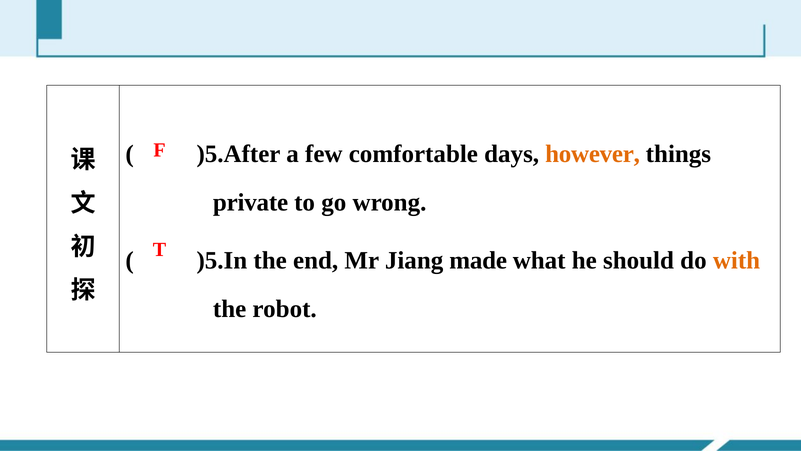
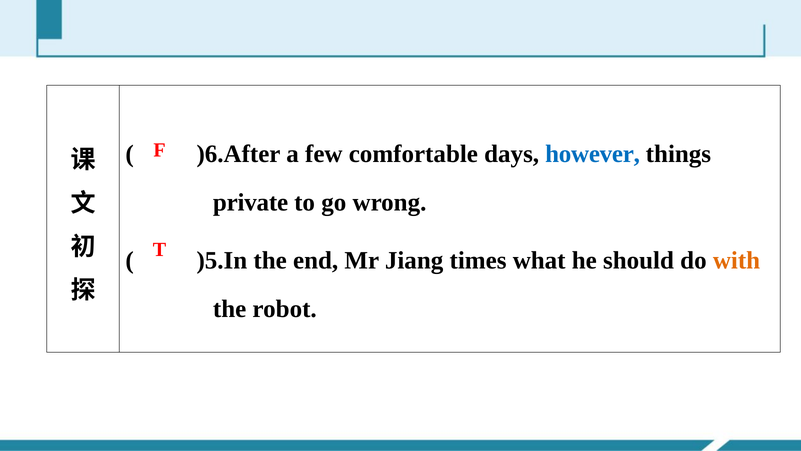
)5.After: )5.After -> )6.After (238, 154)
however colour: orange -> blue (593, 154)
made: made -> times (478, 260)
